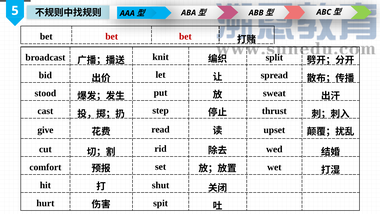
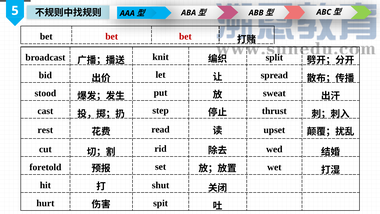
give: give -> rest (45, 130)
comfort: comfort -> foretold (45, 167)
